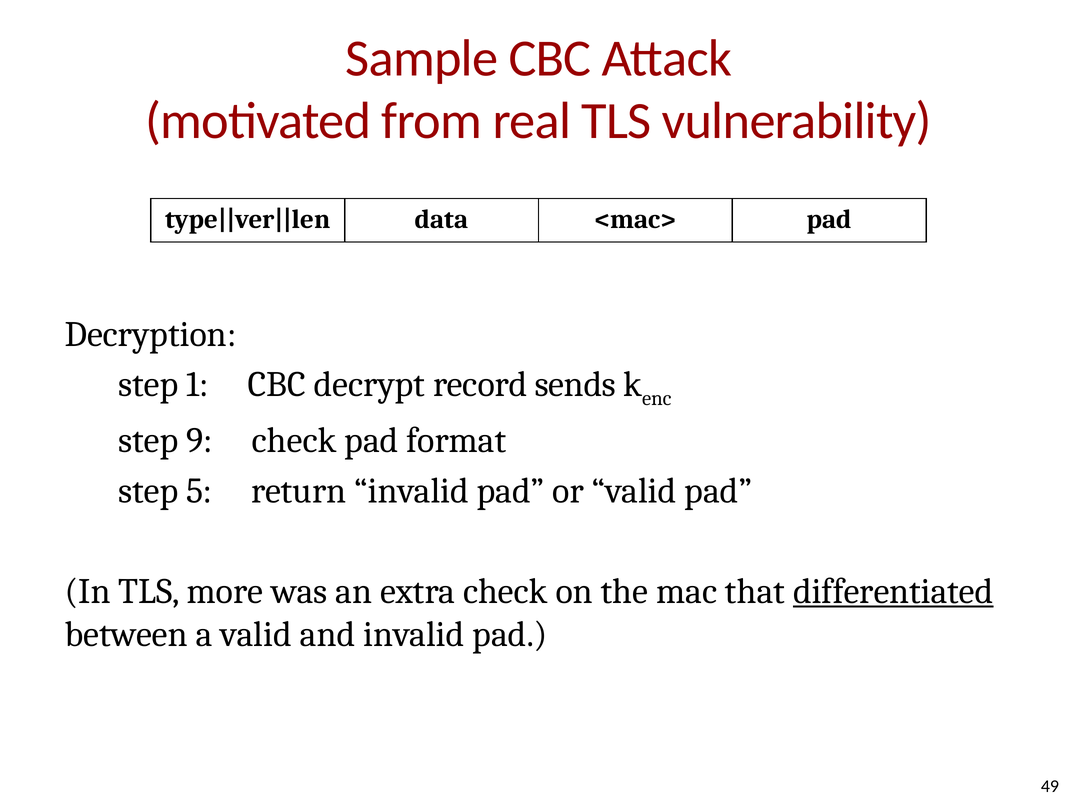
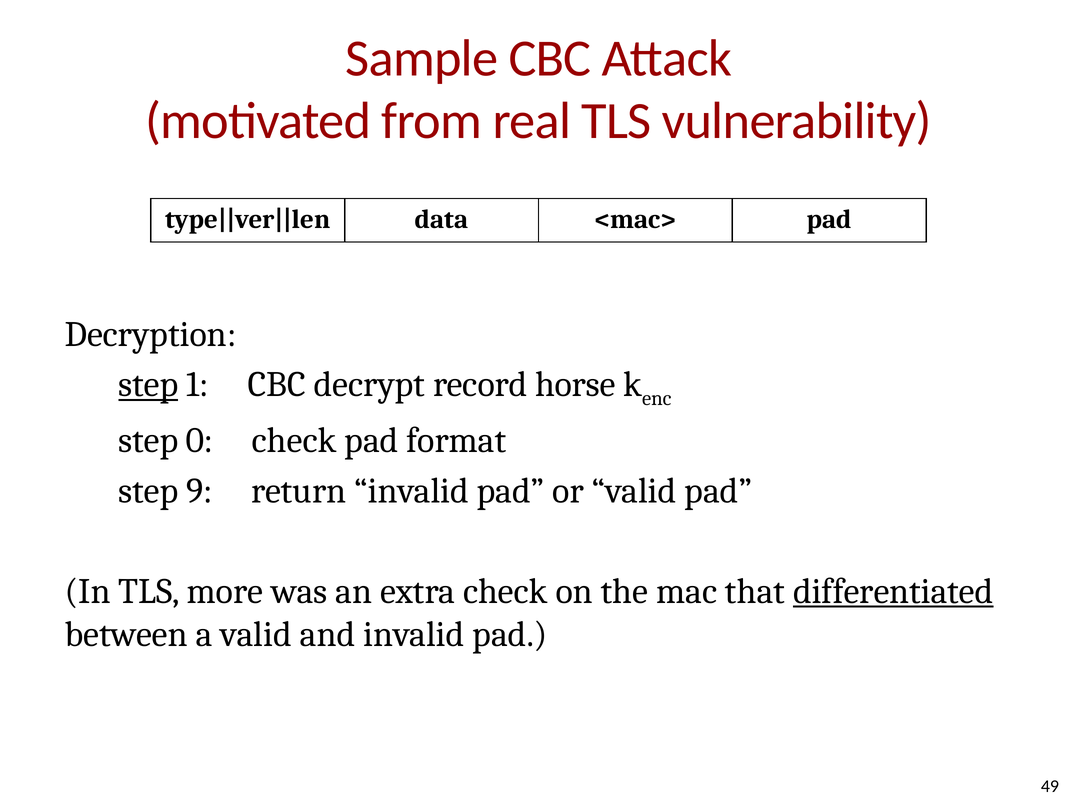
step underline: none -> present (148, 385)
sends: sends -> horse (575, 385)
9: 9 -> 0 (200, 441)
5: 5 -> 9 (199, 491)
